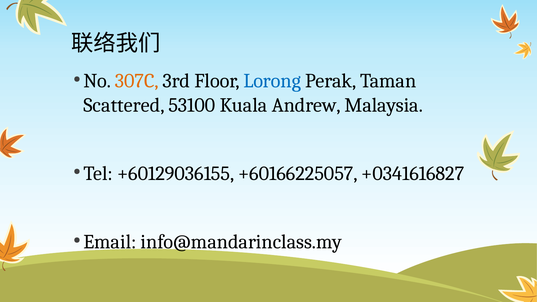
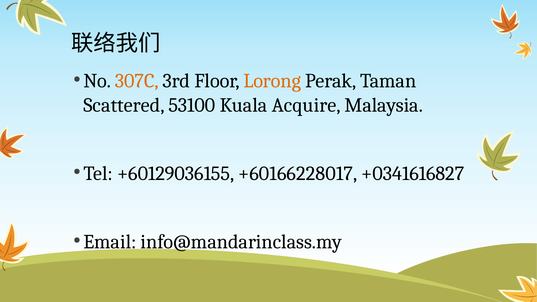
Lorong colour: blue -> orange (272, 81)
Andrew: Andrew -> Acquire (306, 105)
+60166225057: +60166225057 -> +60166228017 (298, 174)
